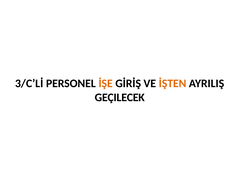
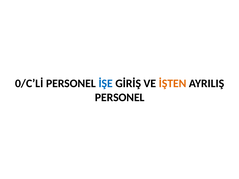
3/C’Lİ: 3/C’Lİ -> 0/C’Lİ (29, 84)
İŞE colour: orange -> blue (106, 84)
GEÇILECEK: GEÇILECEK -> PERSONEL (120, 97)
